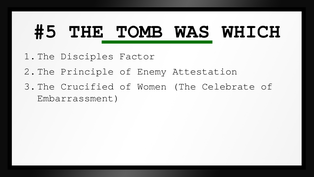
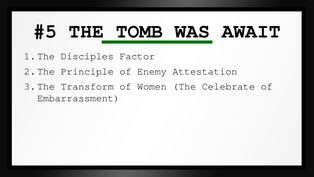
WHICH: WHICH -> AWAIT (251, 31)
Crucified: Crucified -> Transform (87, 86)
